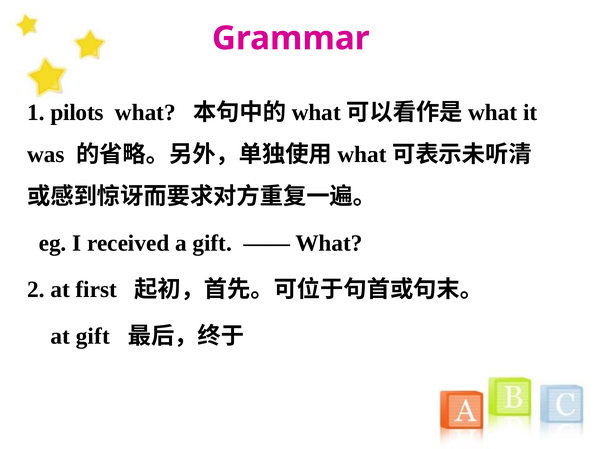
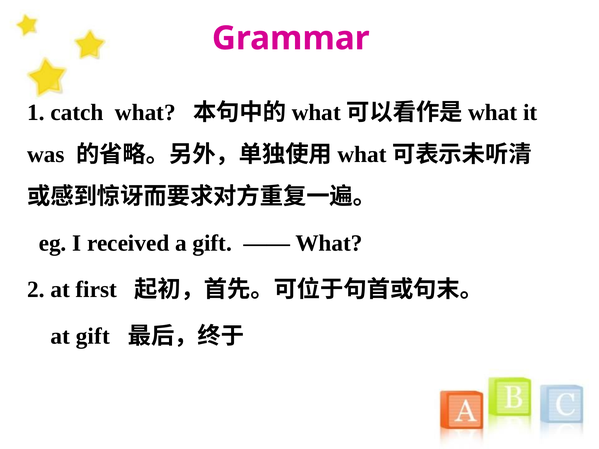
pilots: pilots -> catch (77, 113)
